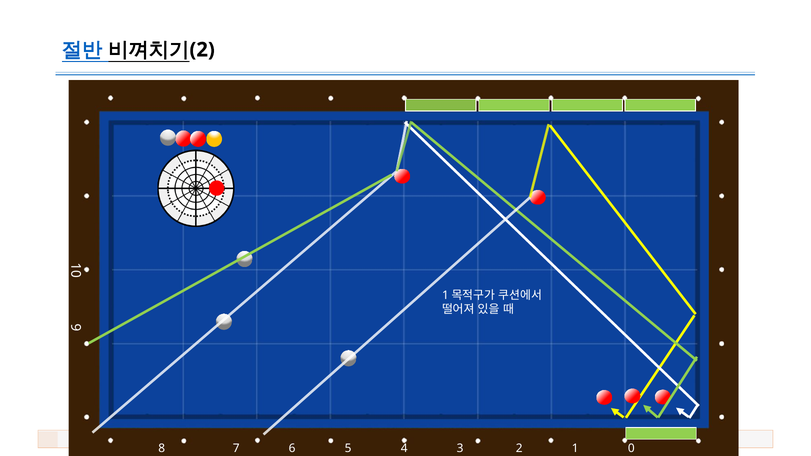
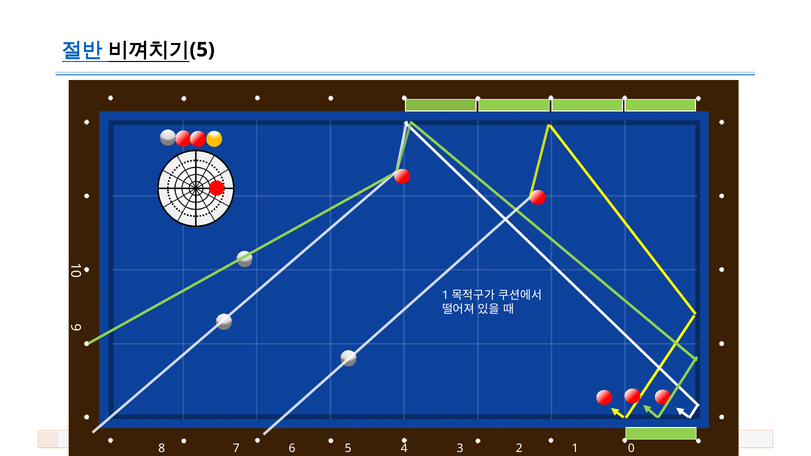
2: 2 -> 5 (202, 50)
